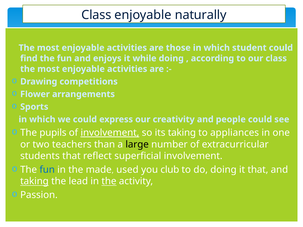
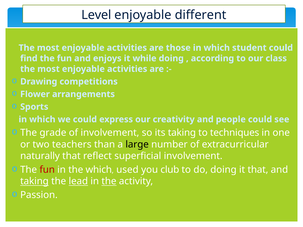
Class: Class -> Level (96, 15)
naturally: naturally -> different (201, 15)
pupils: pupils -> grade (53, 133)
involvement underline: present -> none (110, 133)
appliances: appliances -> techniques (235, 133)
students: students -> naturally (40, 156)
fun colour: blue -> red (47, 170)
the made: made -> which (99, 170)
lead underline: none -> present (78, 181)
